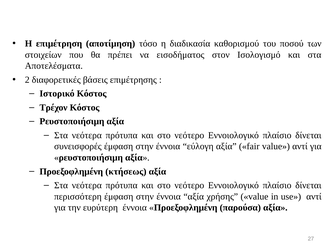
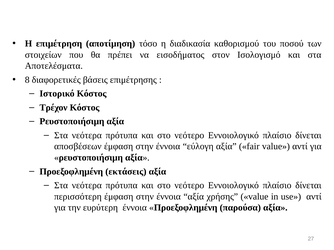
2: 2 -> 8 (27, 80)
συνεισφορές: συνεισφορές -> αποσβέσεων (78, 147)
κτήσεως: κτήσεως -> εκτάσεις (126, 172)
